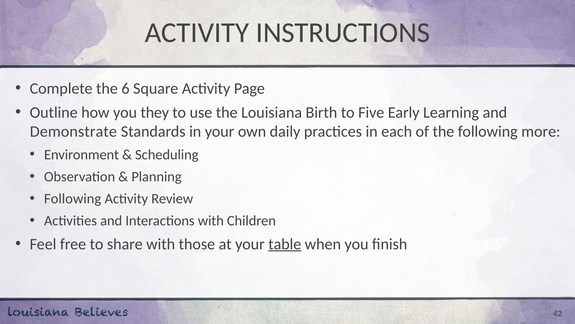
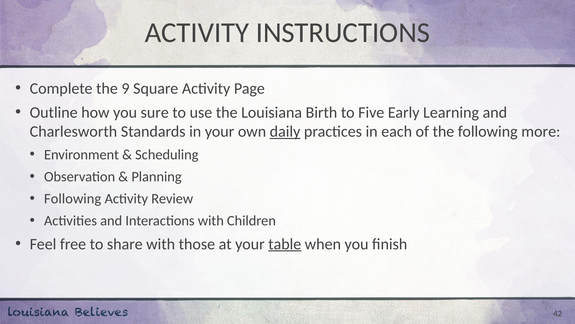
6: 6 -> 9 (126, 88)
they: they -> sure (155, 112)
Demonstrate: Demonstrate -> Charlesworth (73, 131)
daily underline: none -> present (285, 131)
